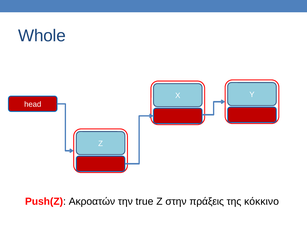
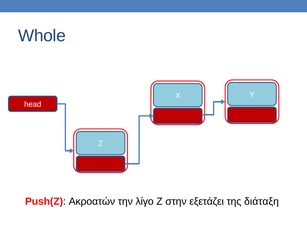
true: true -> λίγο (145, 201)
πράξεις: πράξεις -> εξετάζει (207, 201)
κόκκινο: κόκκινο -> διάταξη (262, 201)
